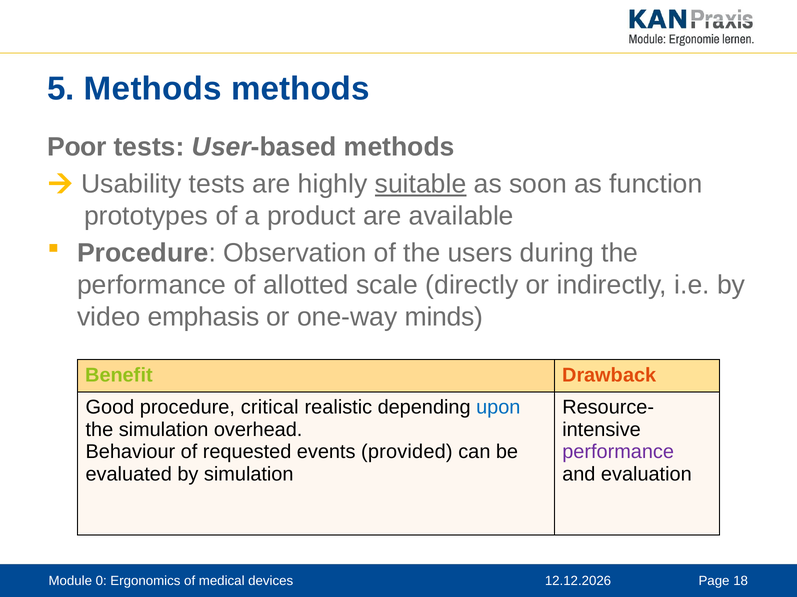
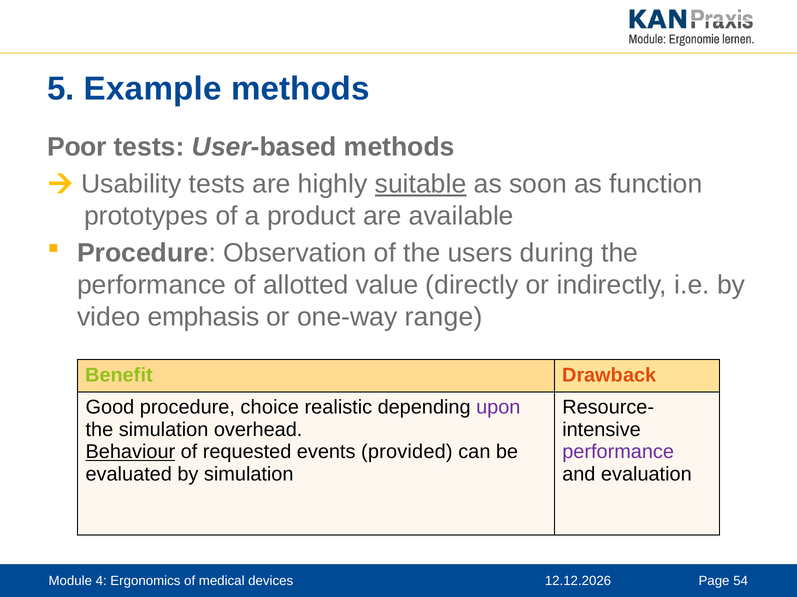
5 Methods: Methods -> Example (153, 89)
scale: scale -> value (387, 285)
minds: minds -> range (444, 317)
critical: critical -> choice (270, 408)
upon colour: blue -> purple (498, 408)
Behaviour underline: none -> present (130, 452)
0: 0 -> 4 (101, 582)
18: 18 -> 54 (741, 582)
